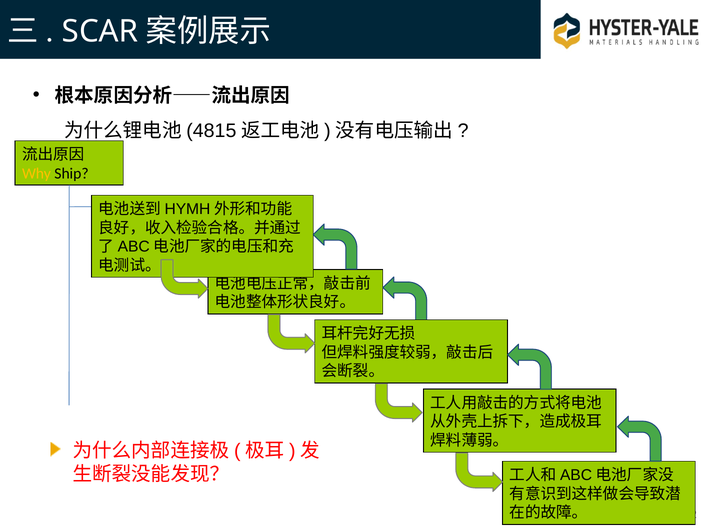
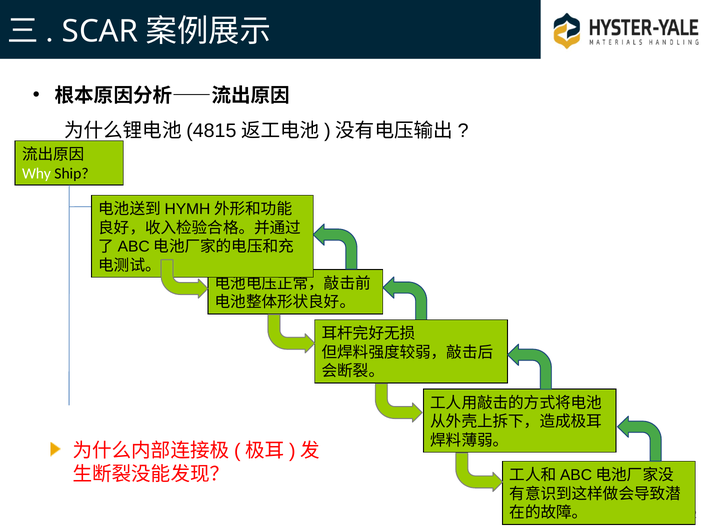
Why colour: yellow -> white (36, 173)
